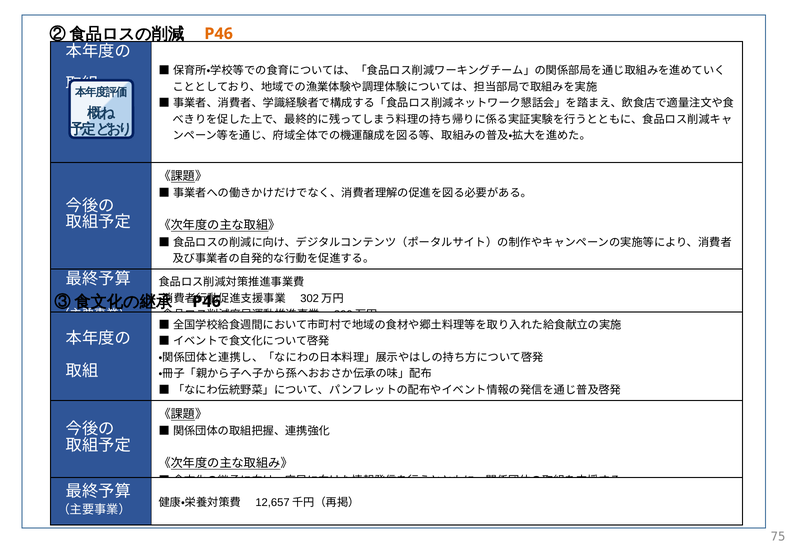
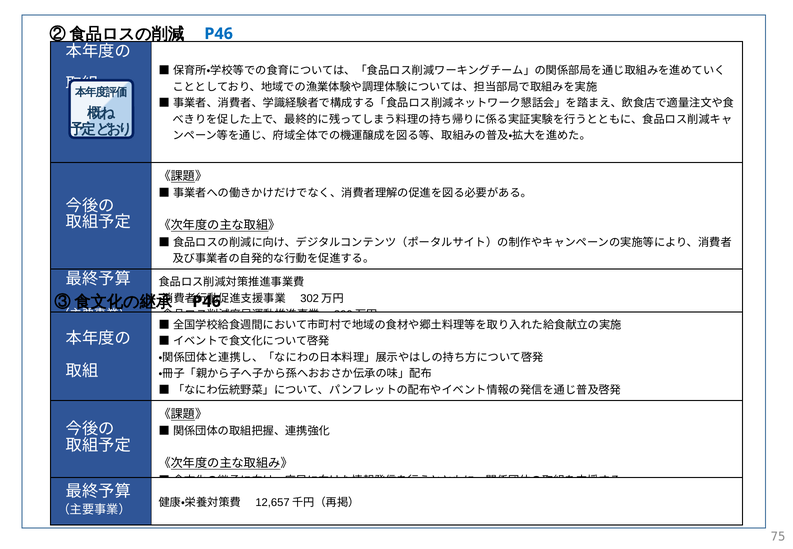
P46 colour: orange -> blue (219, 34)
